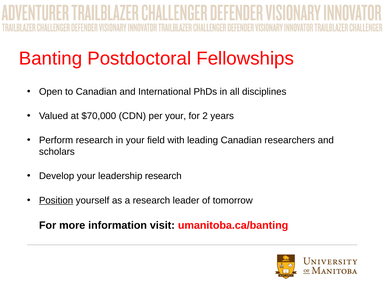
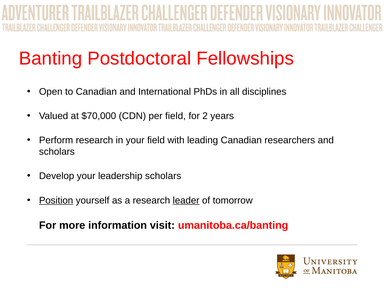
per your: your -> field (175, 116)
leadership research: research -> scholars (163, 176)
leader underline: none -> present (186, 200)
